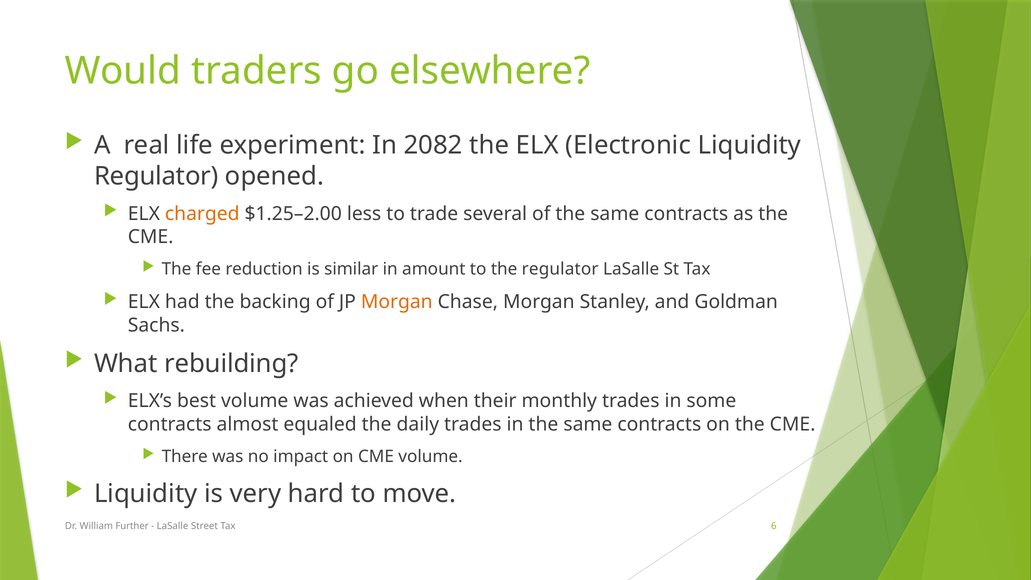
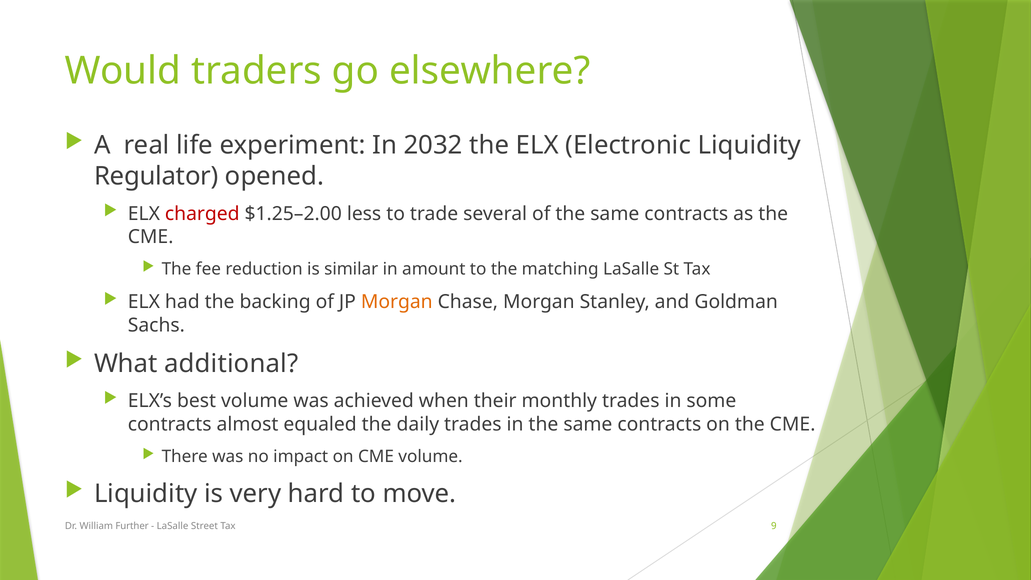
2082: 2082 -> 2032 (433, 145)
charged colour: orange -> red (202, 214)
the regulator: regulator -> matching (560, 269)
rebuilding: rebuilding -> additional (231, 364)
6: 6 -> 9 (774, 526)
